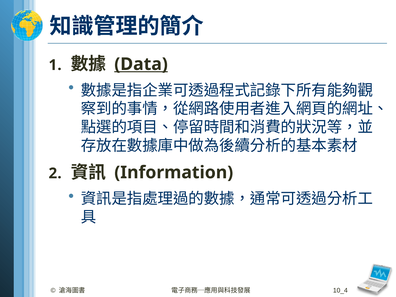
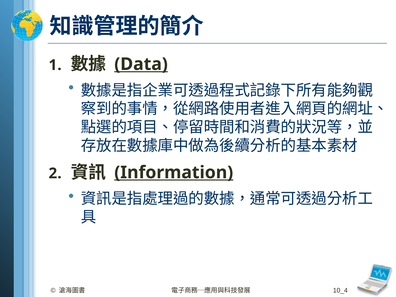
Information underline: none -> present (174, 172)
